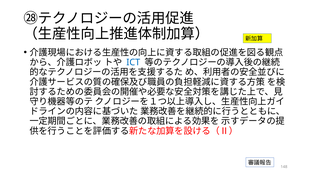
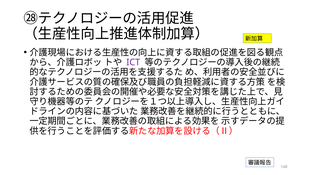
ICT colour: blue -> purple (133, 62)
